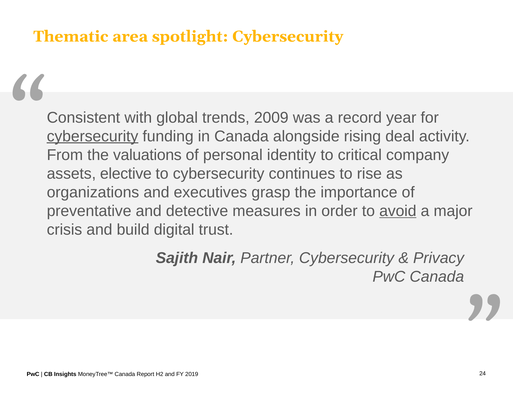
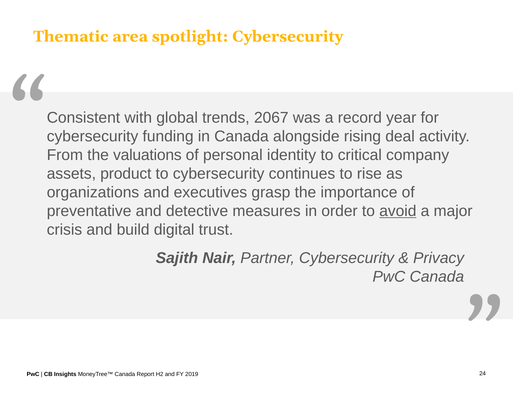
2009: 2009 -> 2067 (271, 117)
cybersecurity underline: present -> none (93, 136)
elective: elective -> product (126, 173)
